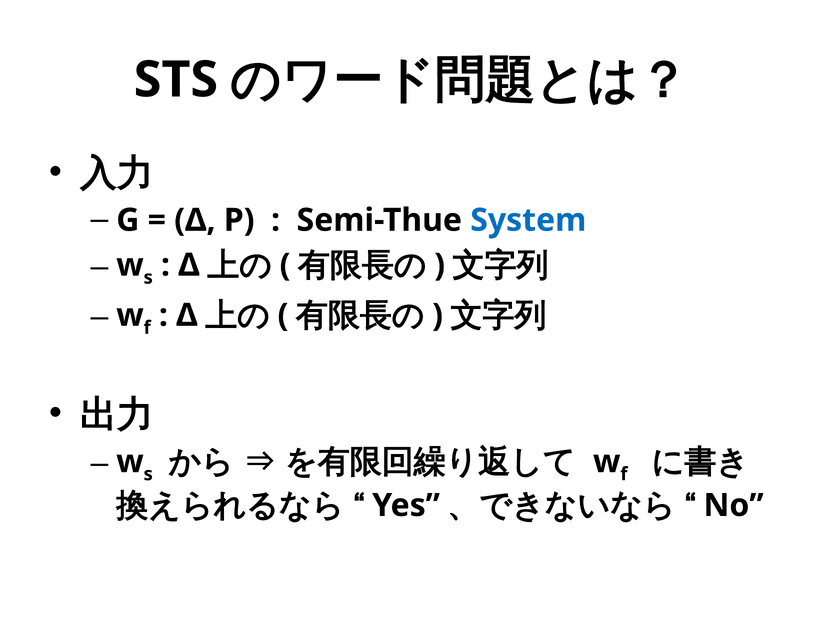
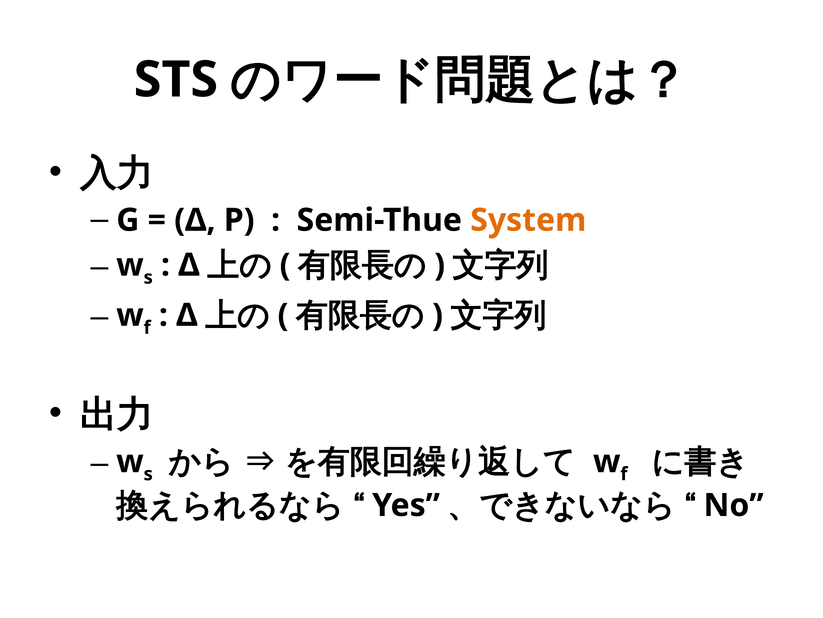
System colour: blue -> orange (528, 220)
